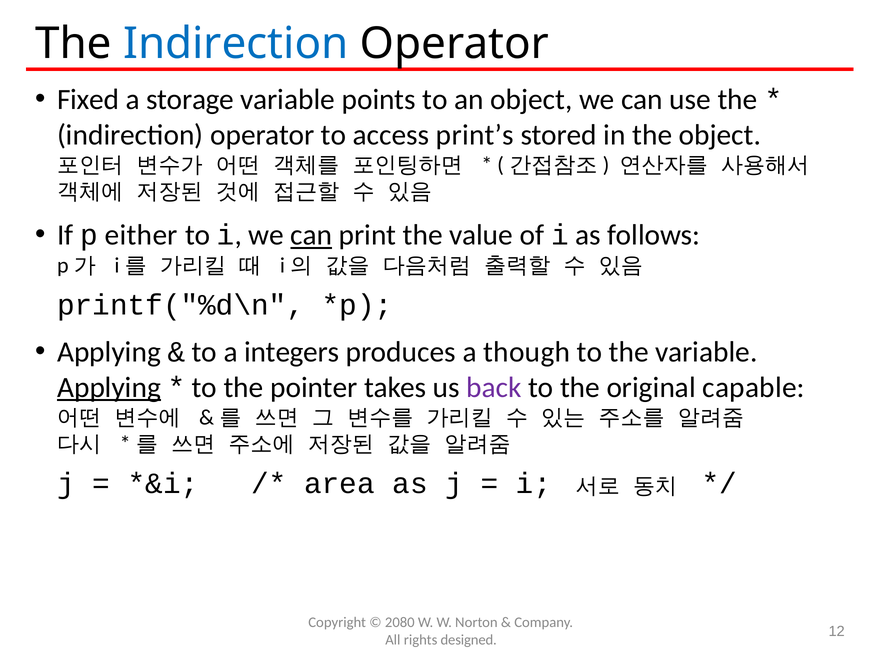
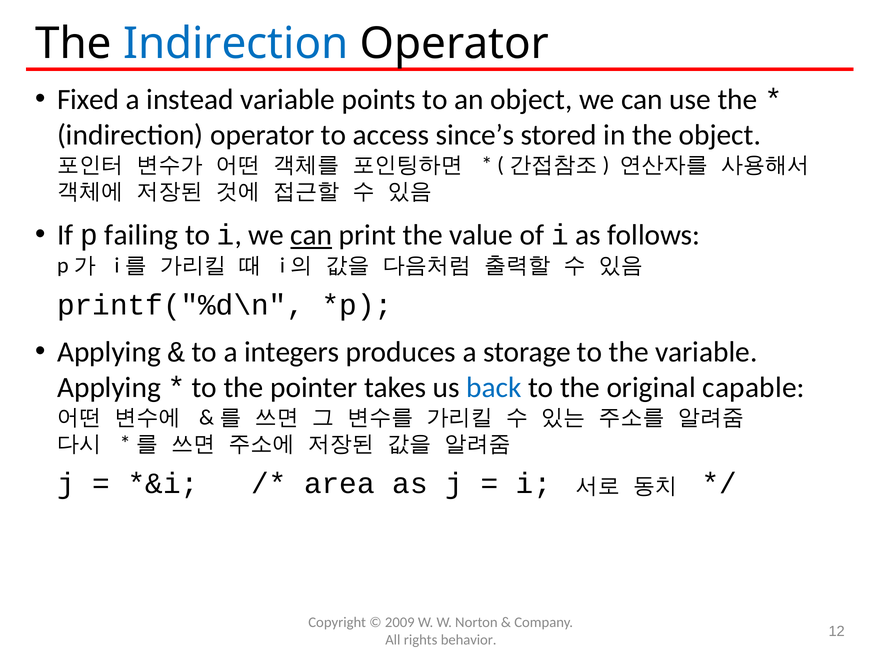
storage: storage -> instead (190, 100)
print’s: print’s -> since’s (475, 135)
either: either -> failing (141, 235)
though: though -> storage (527, 352)
Applying underline: present -> none (109, 388)
back colour: purple -> blue (494, 388)
2080: 2080 -> 2009 (400, 623)
designed: designed -> behavior (469, 641)
